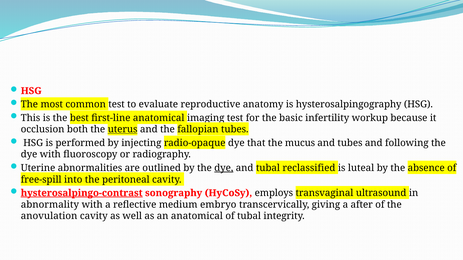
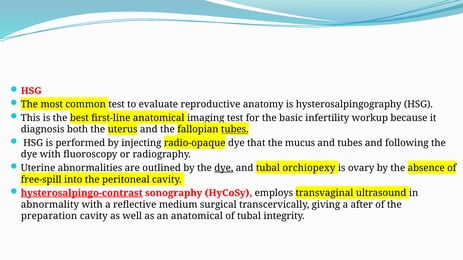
occlusion: occlusion -> diagnosis (43, 130)
uterus underline: present -> none (123, 130)
tubes underline: none -> present (235, 130)
reclassified: reclassified -> orchiopexy (309, 168)
luteal: luteal -> ovary (361, 168)
embryo: embryo -> surgical (218, 205)
anovulation: anovulation -> preparation (49, 216)
